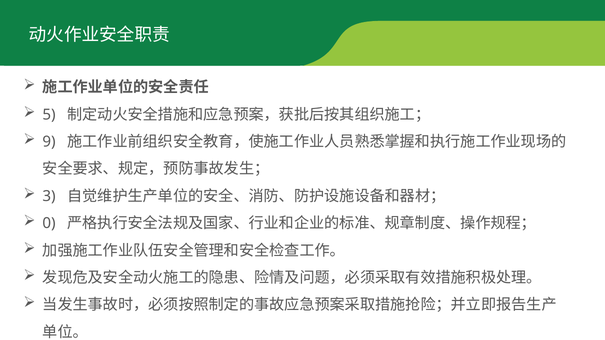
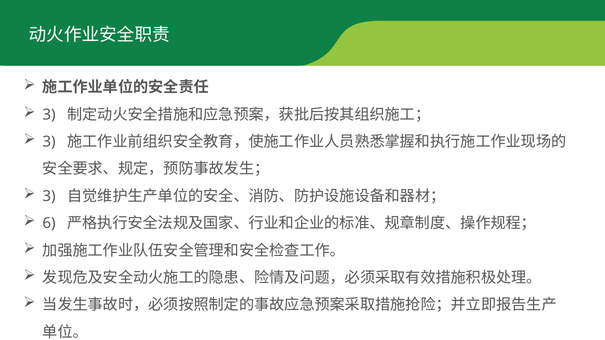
5: 5 -> 3 (49, 115)
9: 9 -> 3 (49, 142)
0: 0 -> 6 (49, 224)
